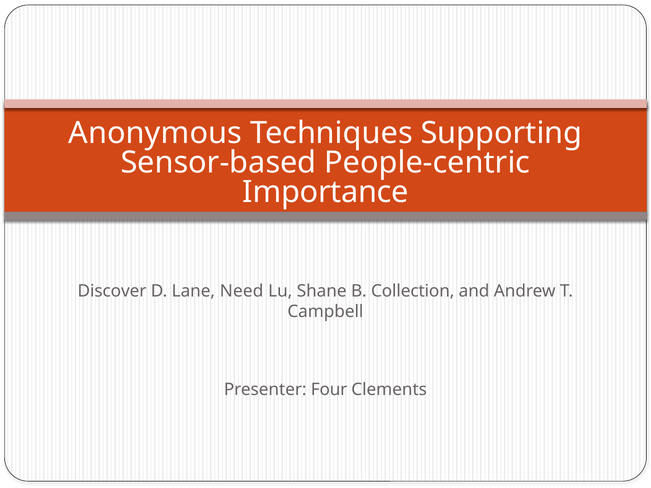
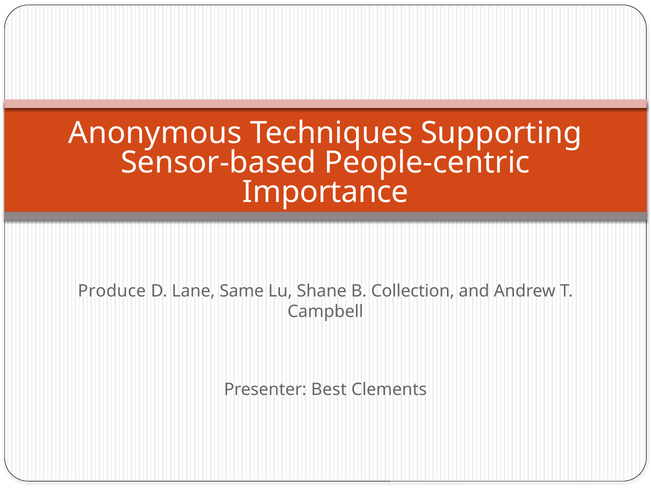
Discover: Discover -> Produce (112, 291)
Need: Need -> Same (242, 291)
Four: Four -> Best (329, 390)
